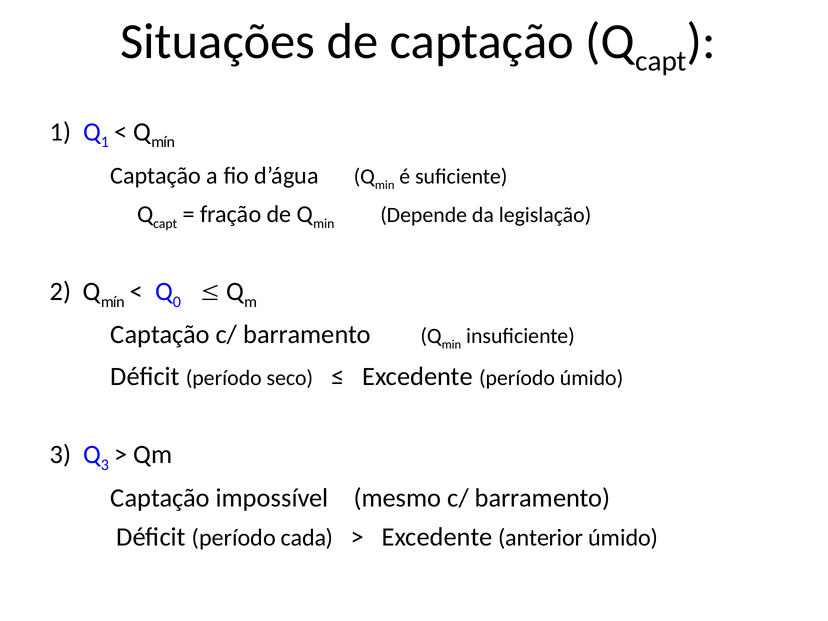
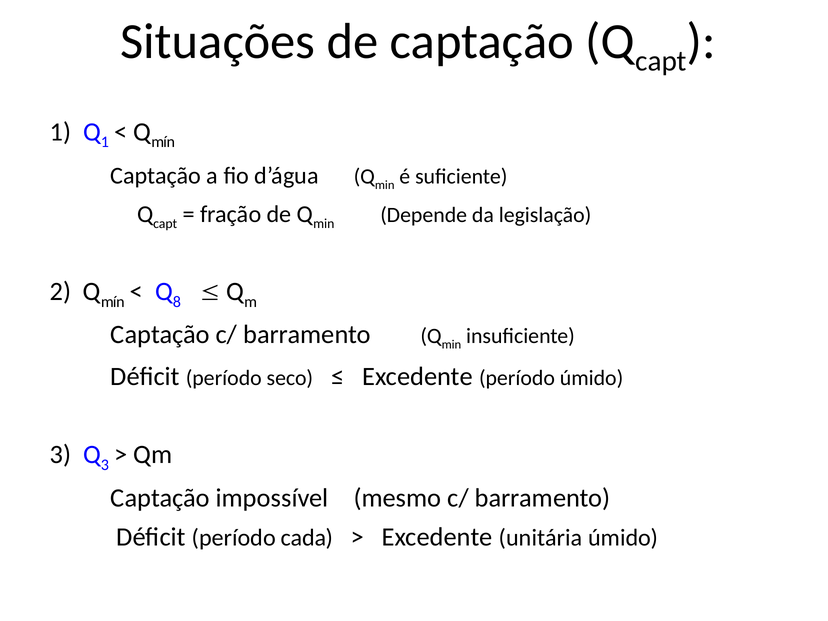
0: 0 -> 8 (177, 302)
anterior: anterior -> unitária (541, 538)
